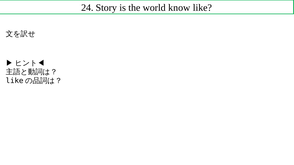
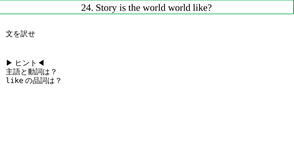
world know: know -> world (179, 8)
